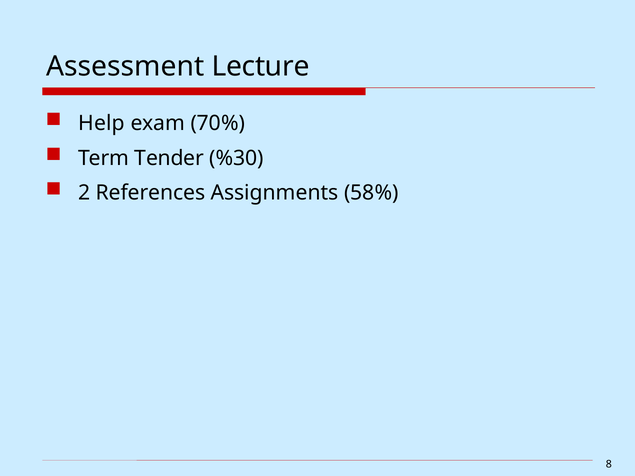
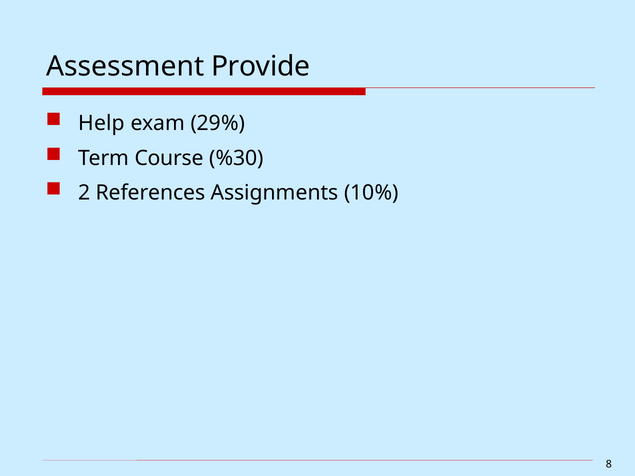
Lecture: Lecture -> Provide (261, 66)
70%: 70% -> 29% (218, 123)
Tender: Tender -> Course (169, 158)
58%: 58% -> 10% (371, 193)
